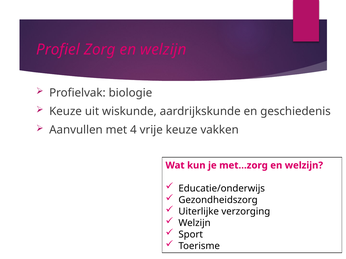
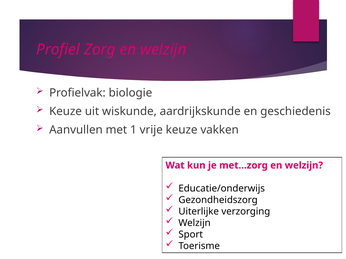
4: 4 -> 1 (133, 130)
